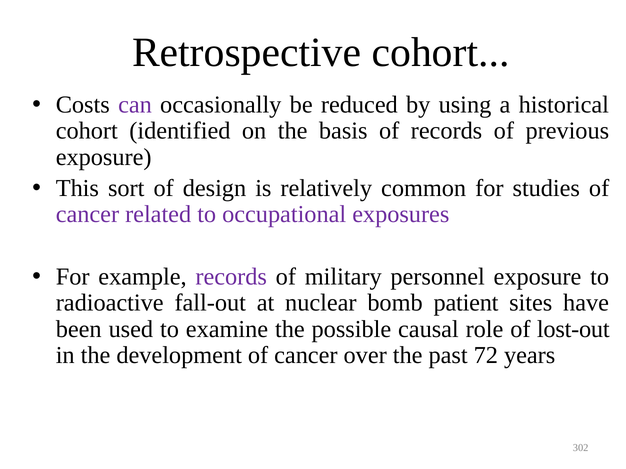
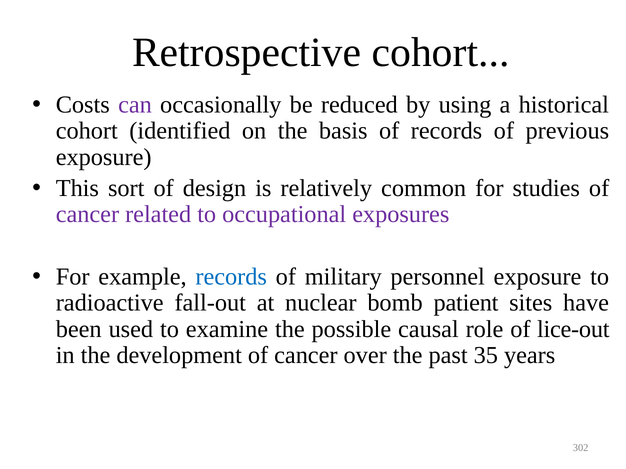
records colour: purple -> blue (231, 277)
lost-out: lost-out -> lice-out (573, 329)
72: 72 -> 35 (486, 356)
